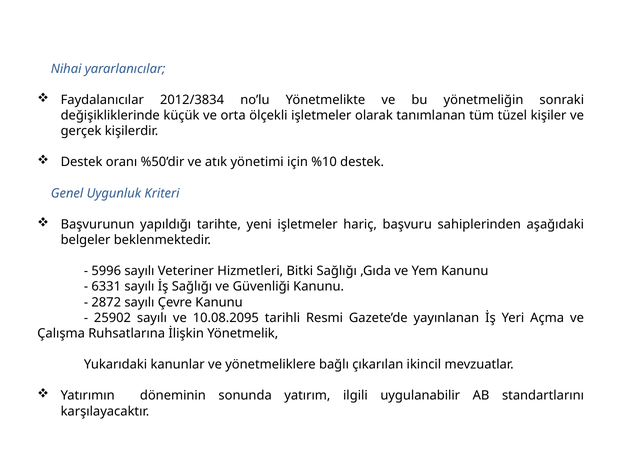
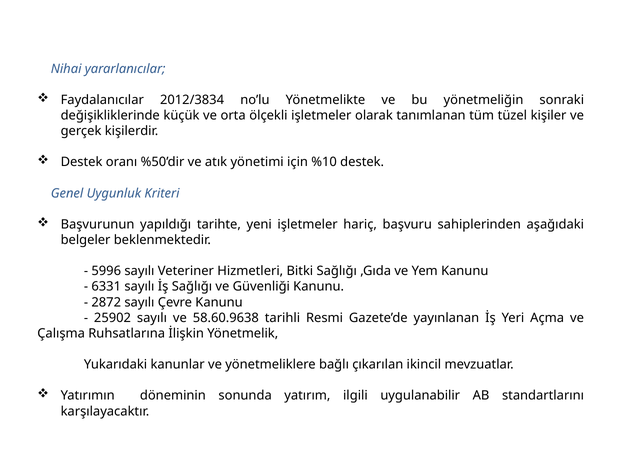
10.08.2095: 10.08.2095 -> 58.60.9638 (226, 317)
